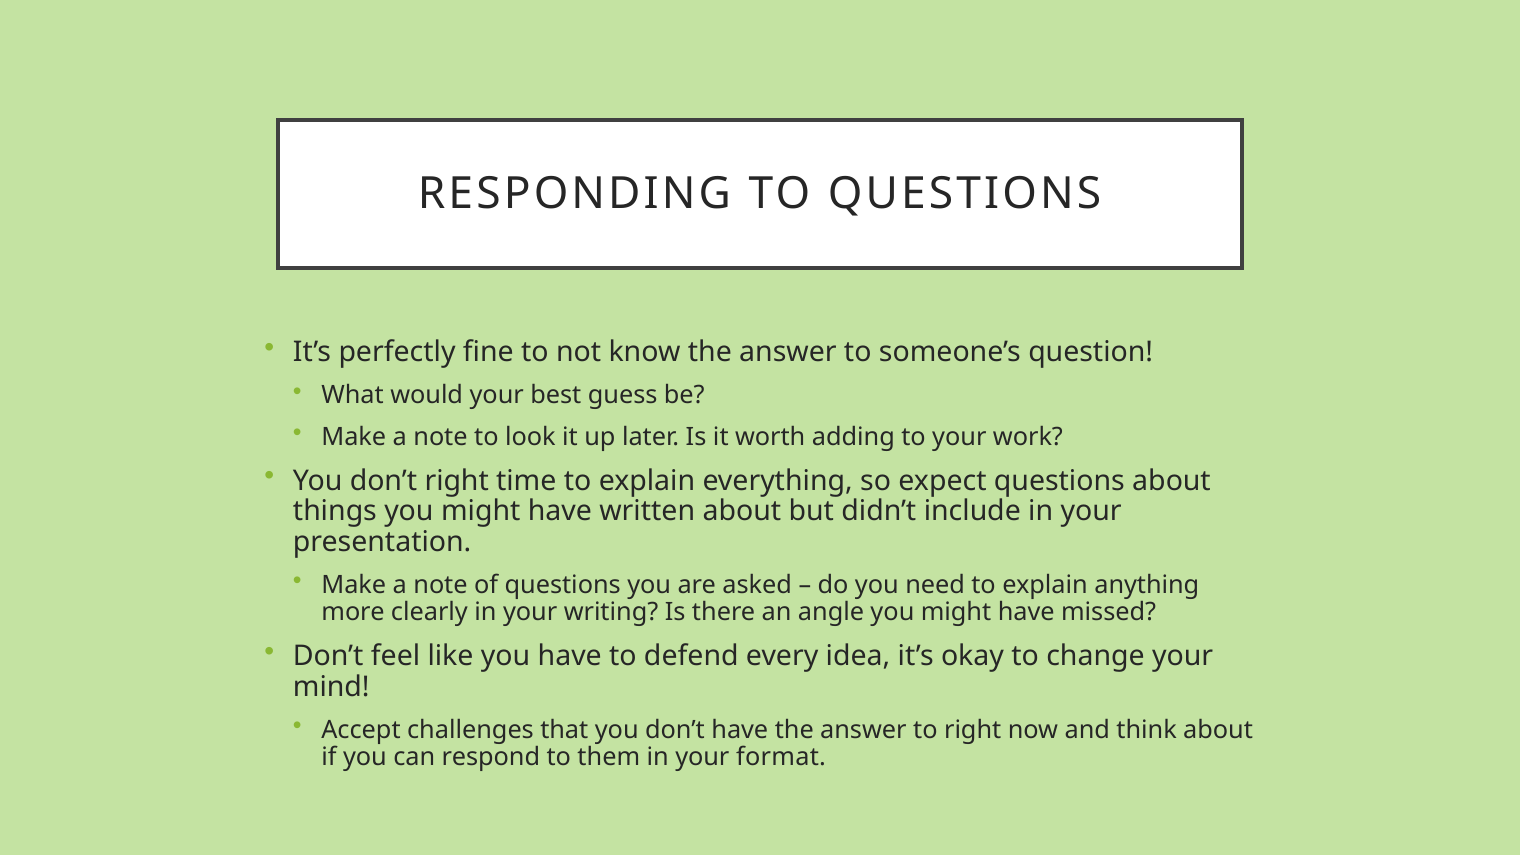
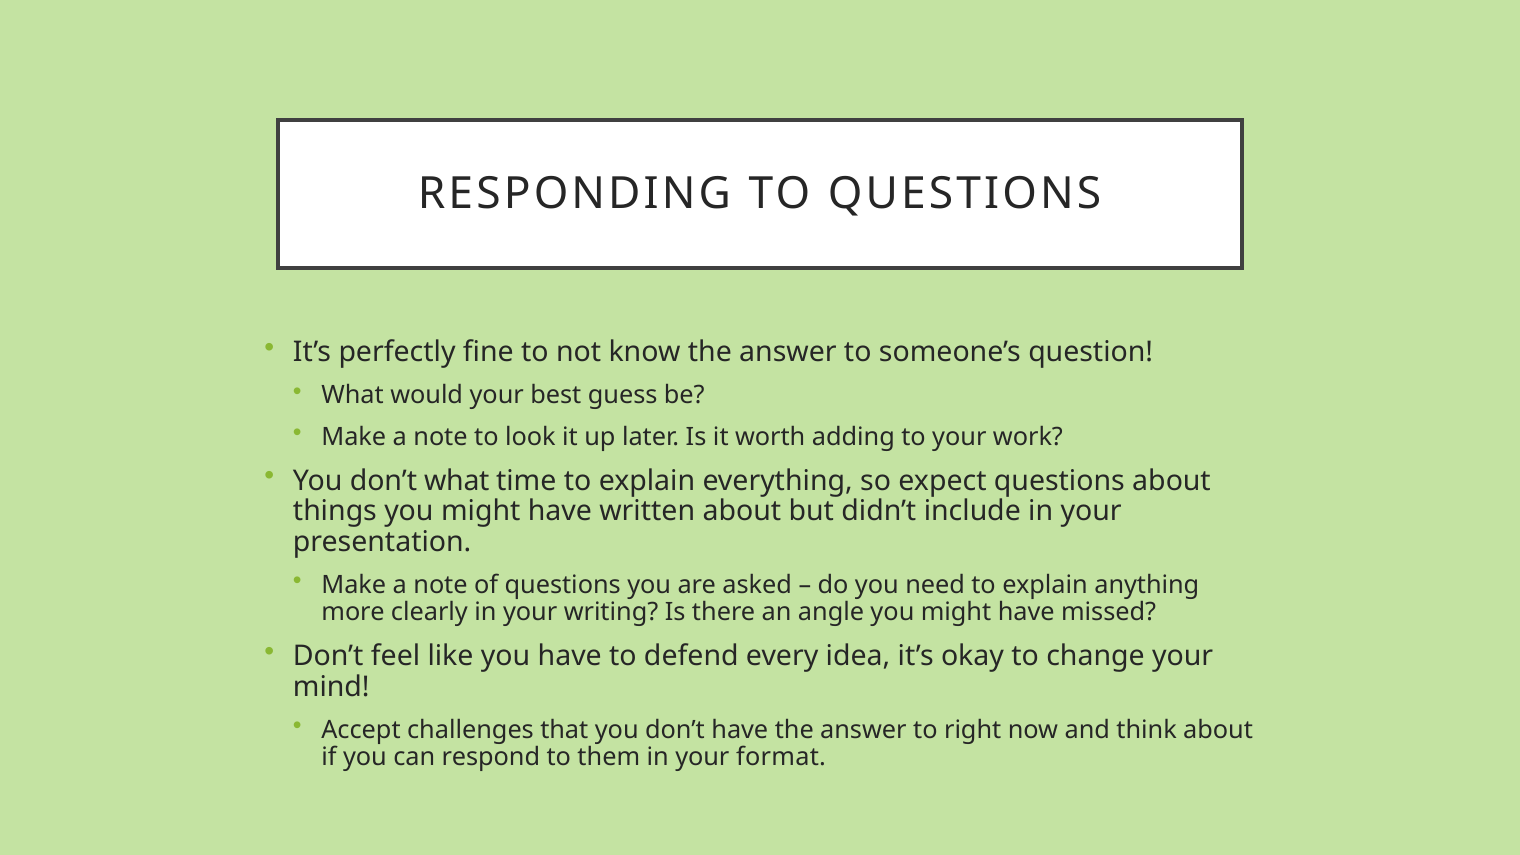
don’t right: right -> what (457, 481)
